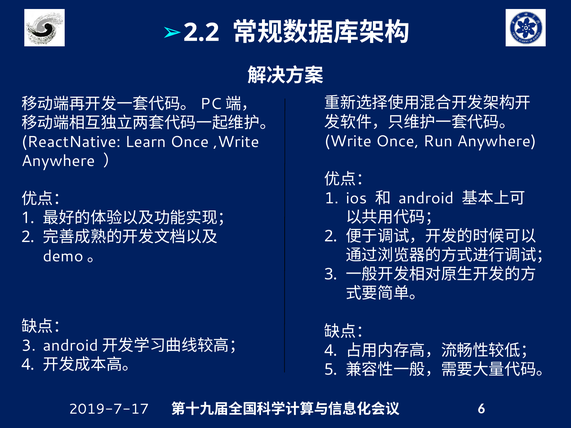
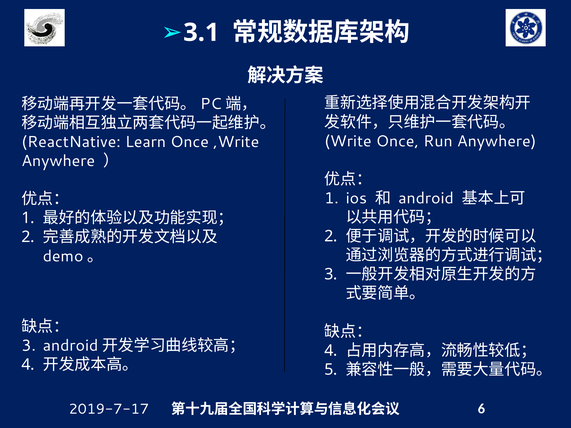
2.2: 2.2 -> 3.1 (201, 33)
